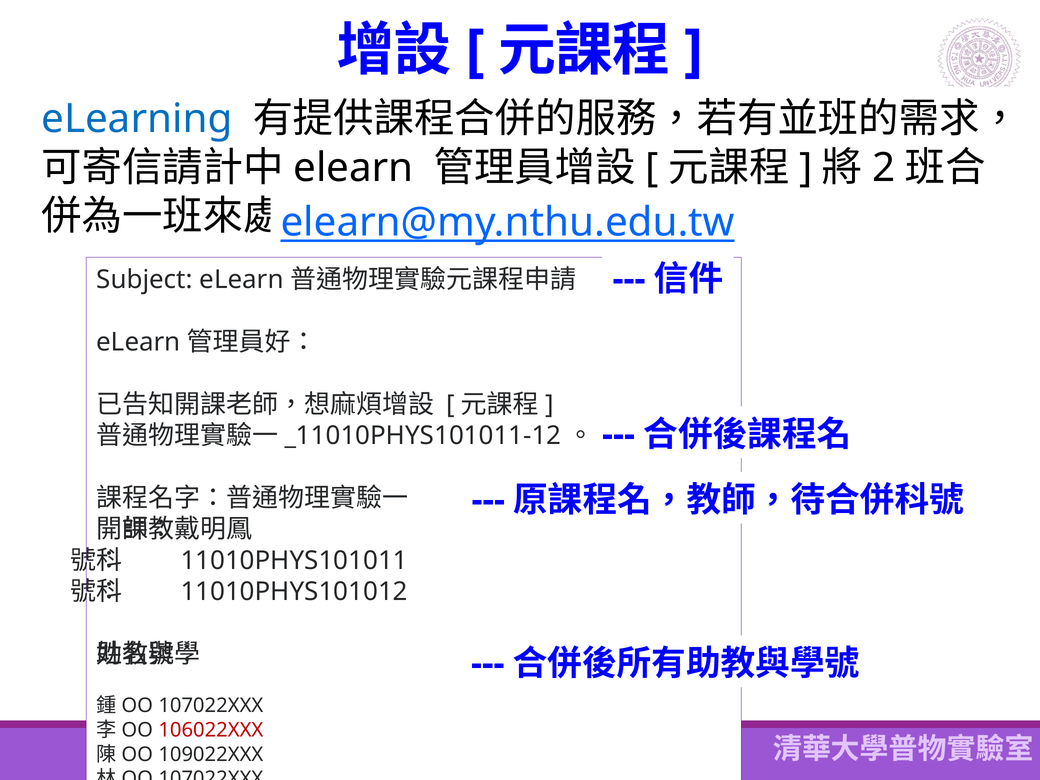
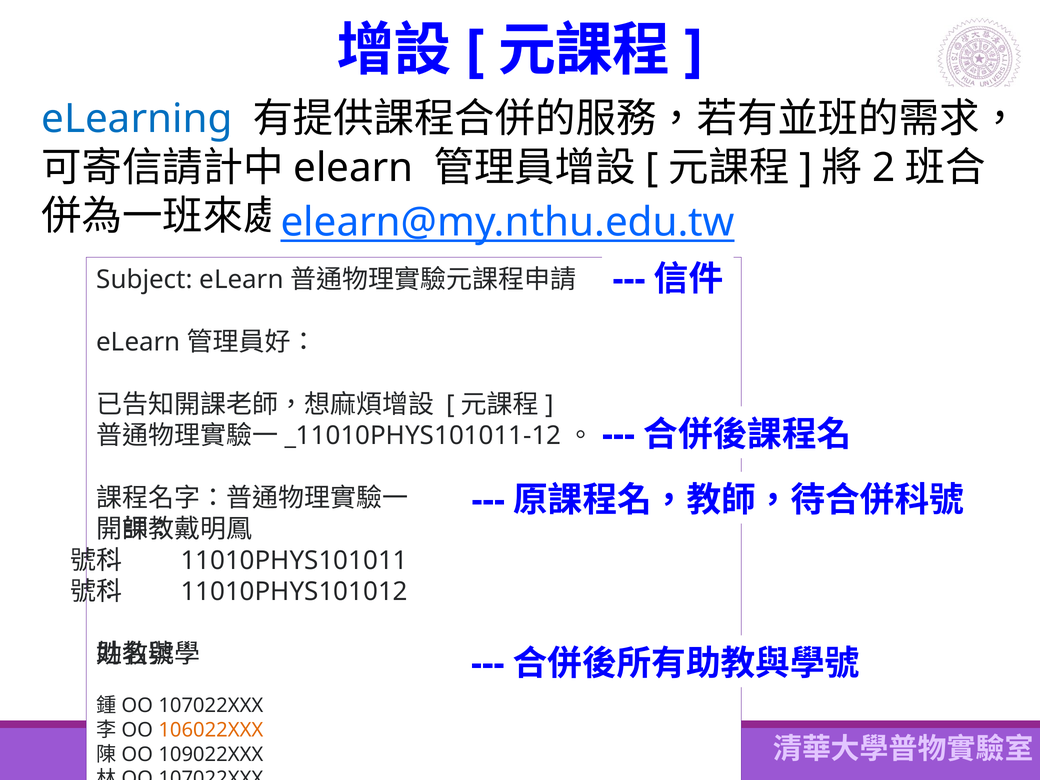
106022XXX colour: red -> orange (211, 730)
